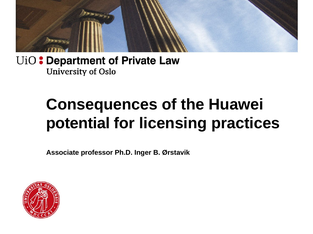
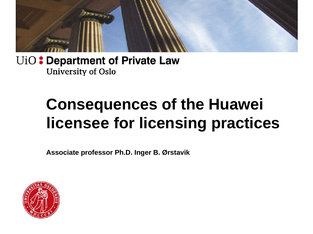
potential: potential -> licensee (78, 124)
